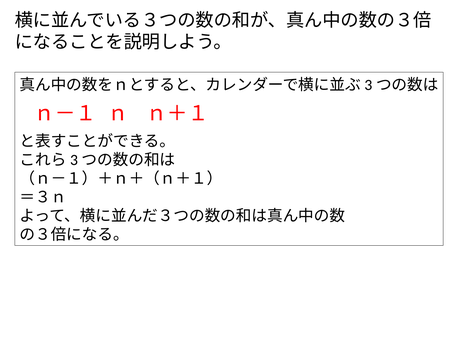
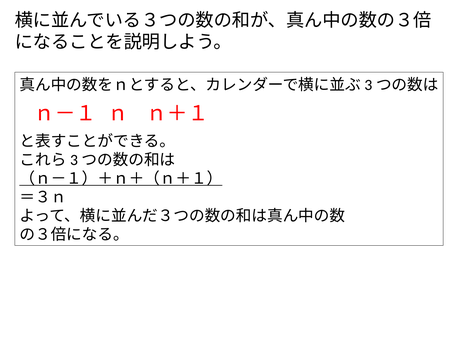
（ｎ－１）＋ｎ＋（ｎ＋１） underline: none -> present (121, 179)
